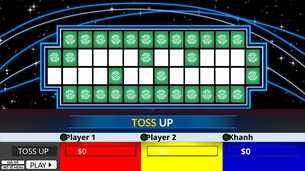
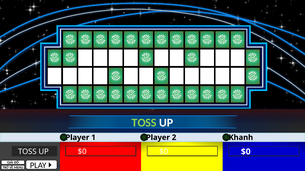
TOSS colour: yellow -> light green (144, 123)
